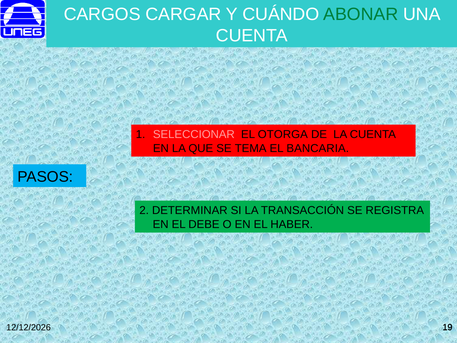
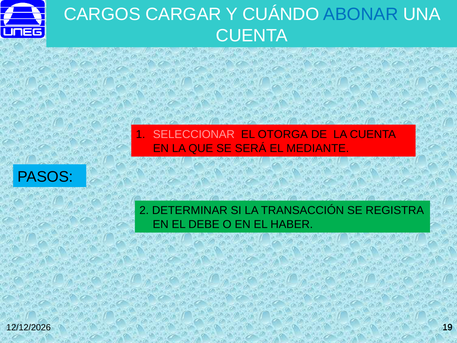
ABONAR colour: green -> blue (361, 14)
TEMA: TEMA -> SERÁ (251, 148)
BANCARIA: BANCARIA -> MEDIANTE (318, 148)
